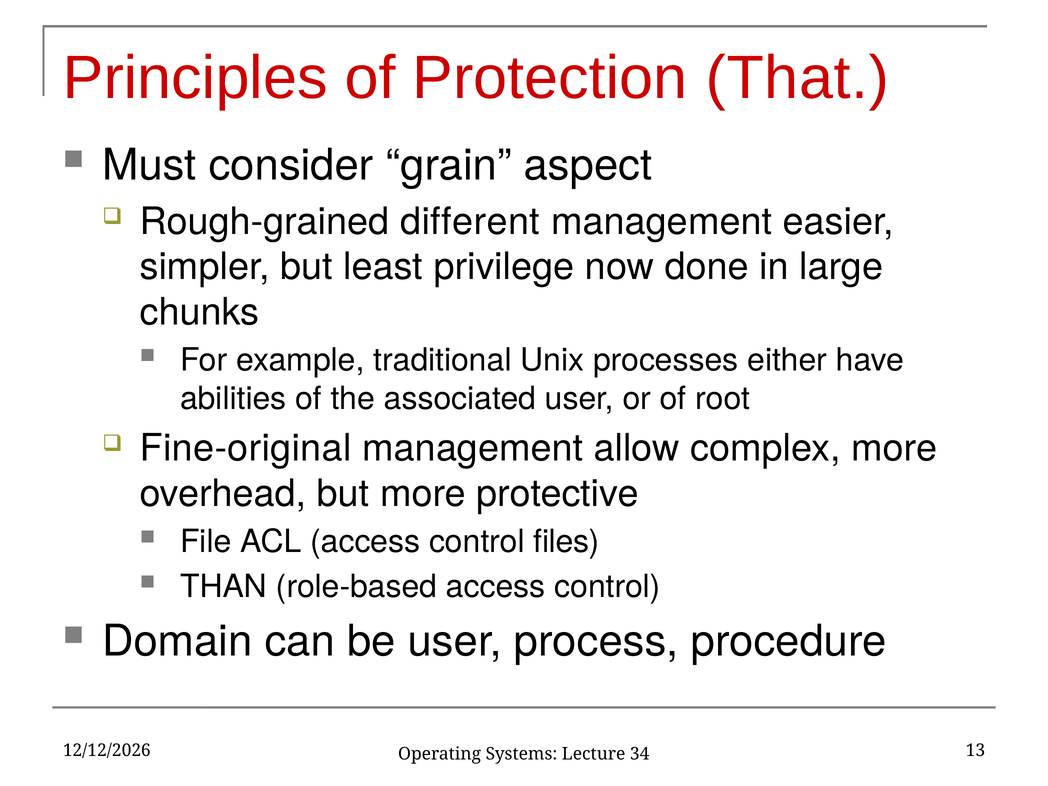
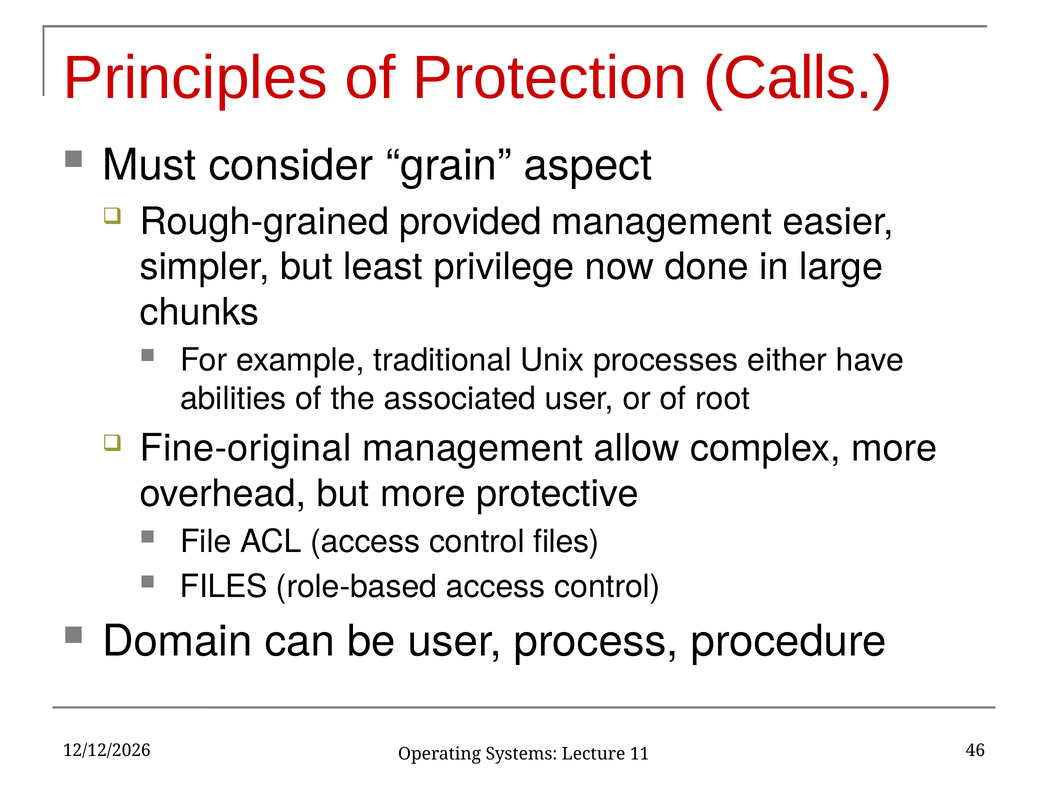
That: That -> Calls (798, 78)
different: different -> provided (471, 222)
THAN: THAN -> FILES (224, 587)
13: 13 -> 46 (975, 751)
34: 34 -> 11 (640, 754)
